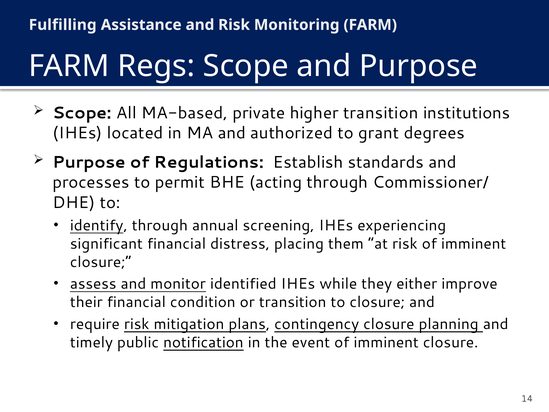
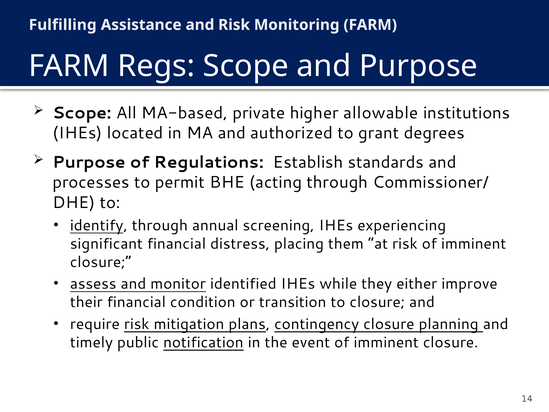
higher transition: transition -> allowable (381, 113)
